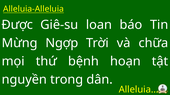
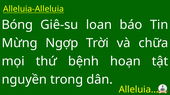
Được: Được -> Bóng (17, 25)
